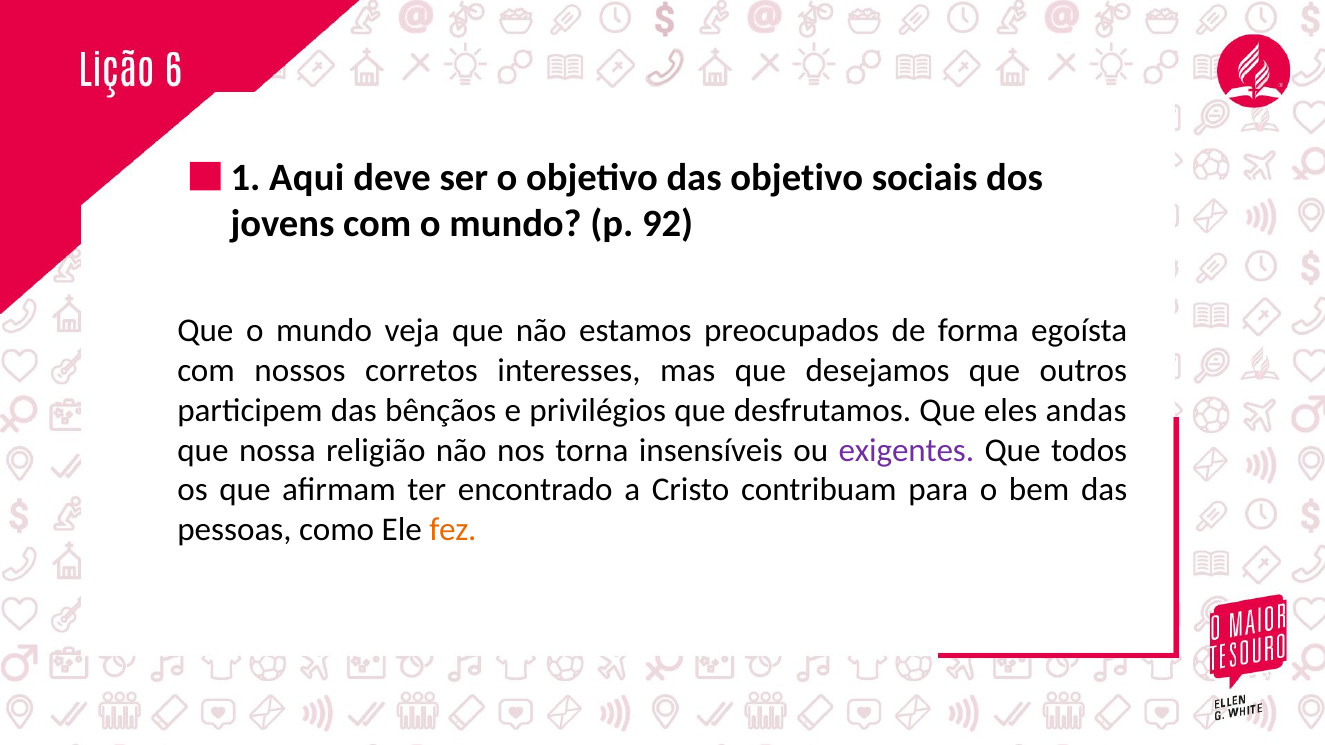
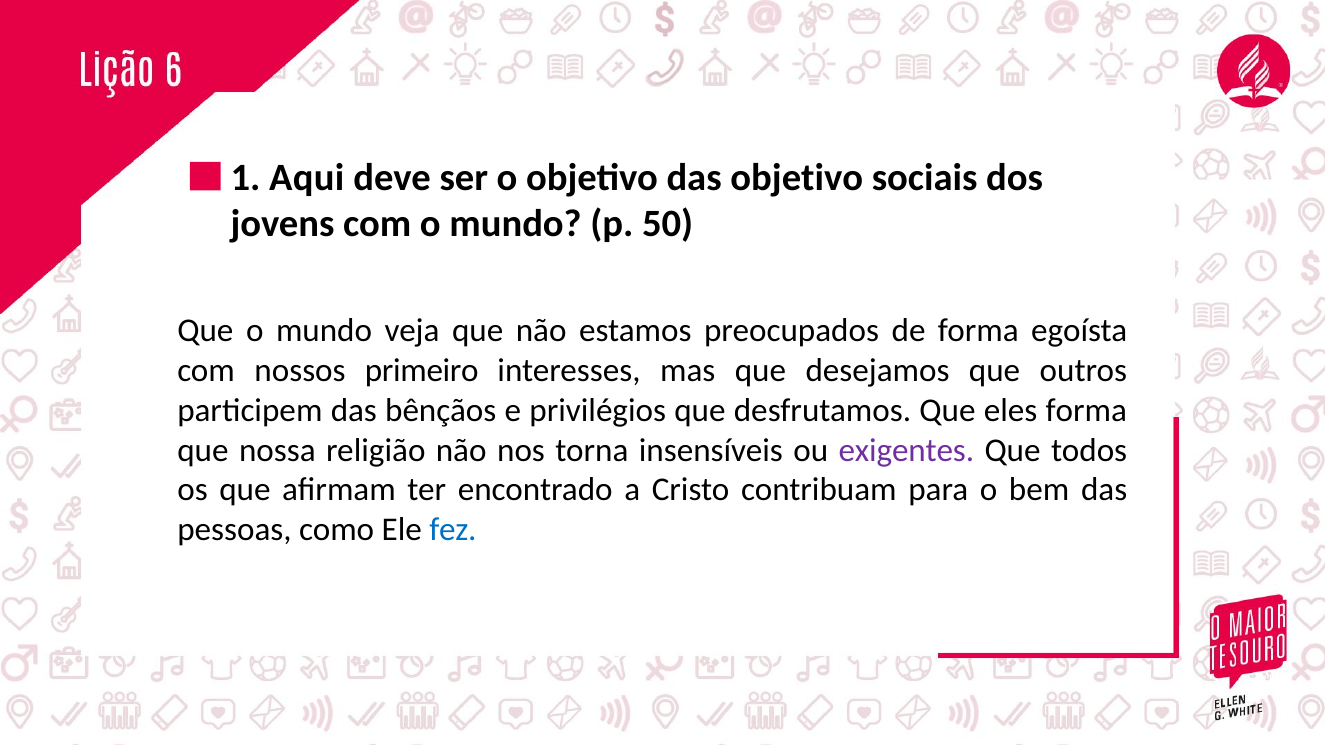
92: 92 -> 50 (668, 224)
corretos: corretos -> primeiro (422, 371)
eles andas: andas -> forma (1086, 411)
fez colour: orange -> blue (453, 530)
